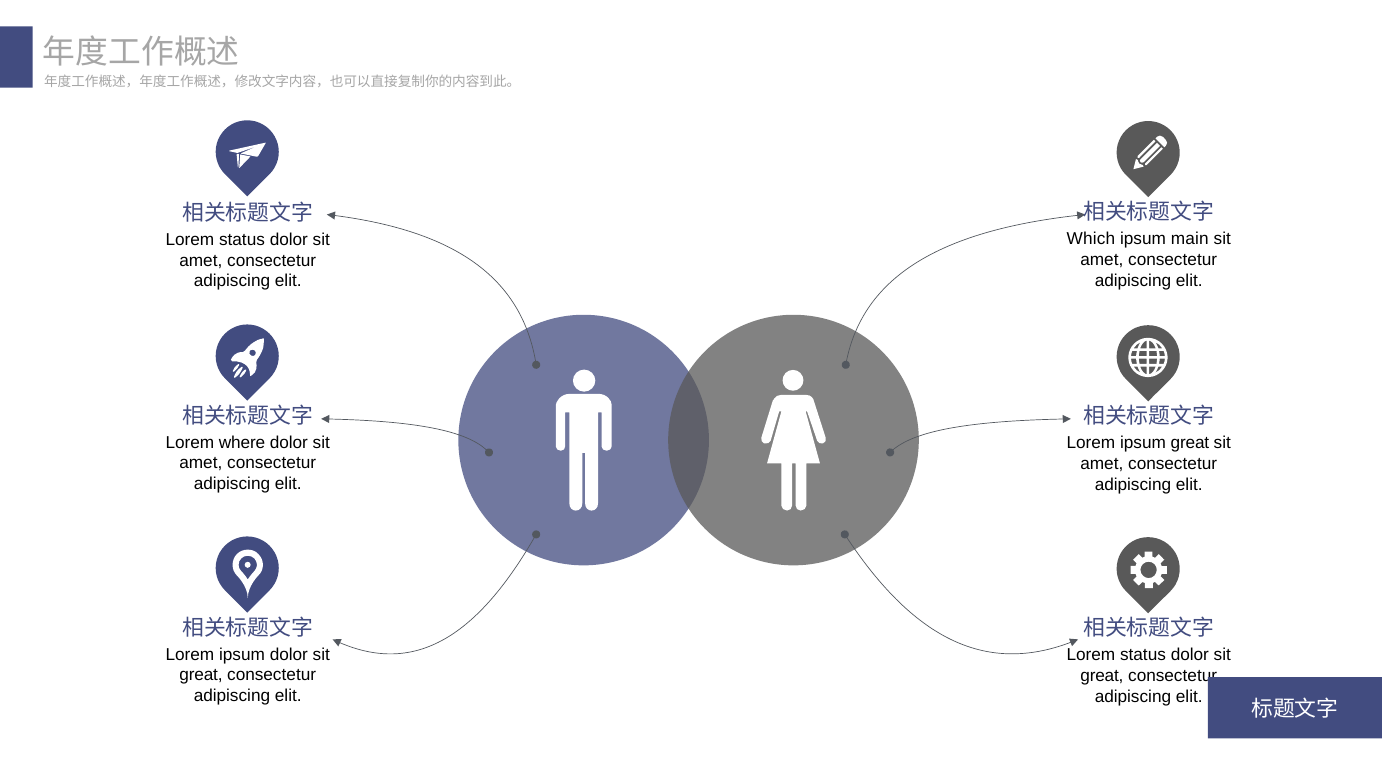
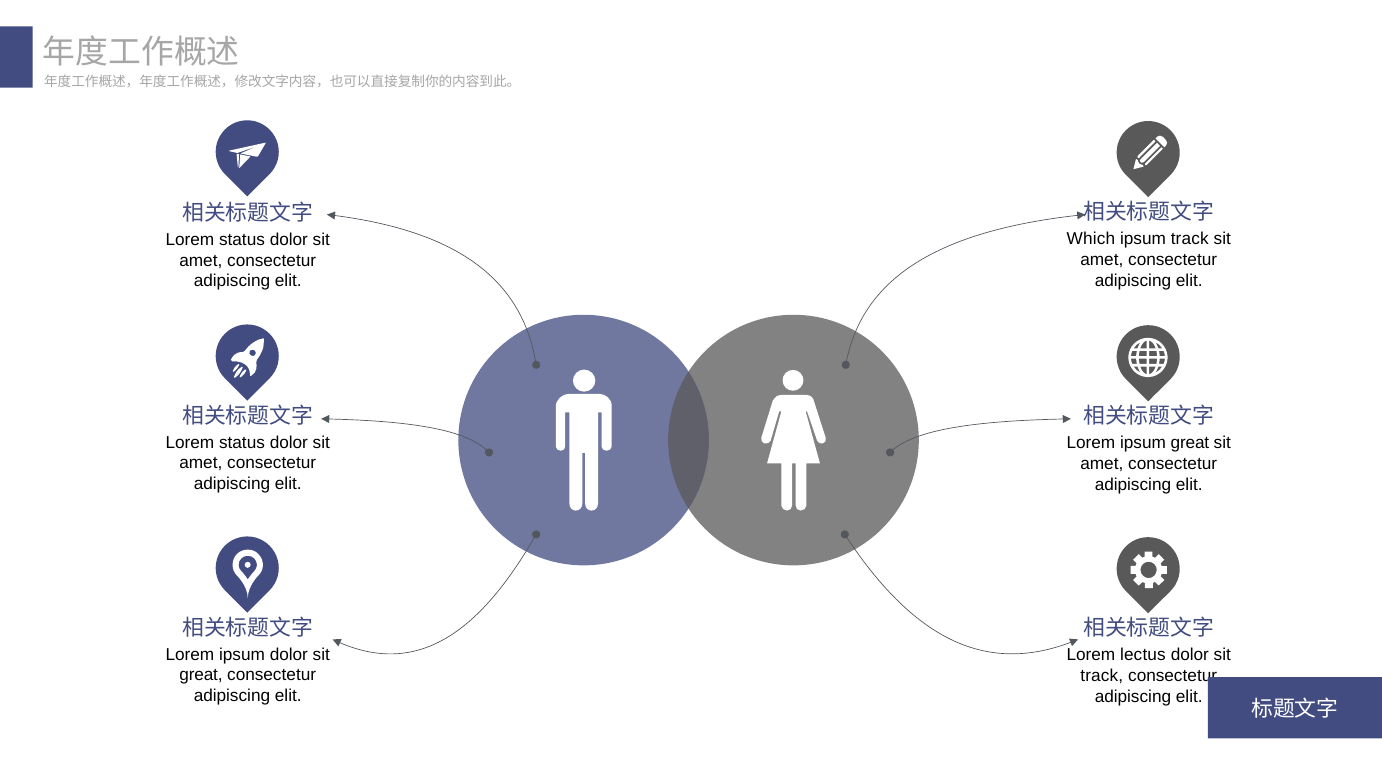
ipsum main: main -> track (1190, 239)
where: where -> status (242, 443)
status: status -> lectus (1143, 656)
great: great -> track (1102, 676)
